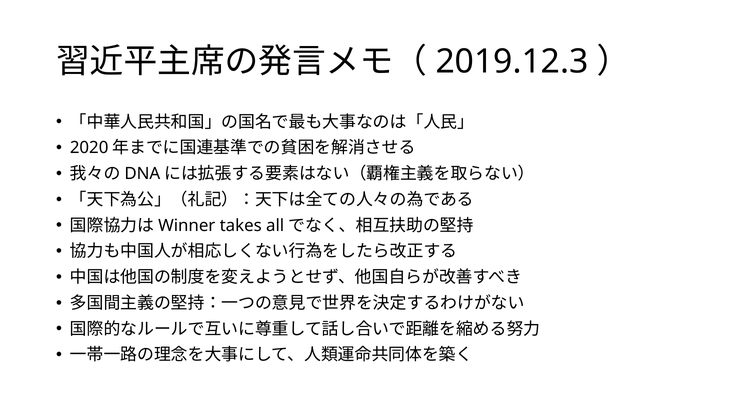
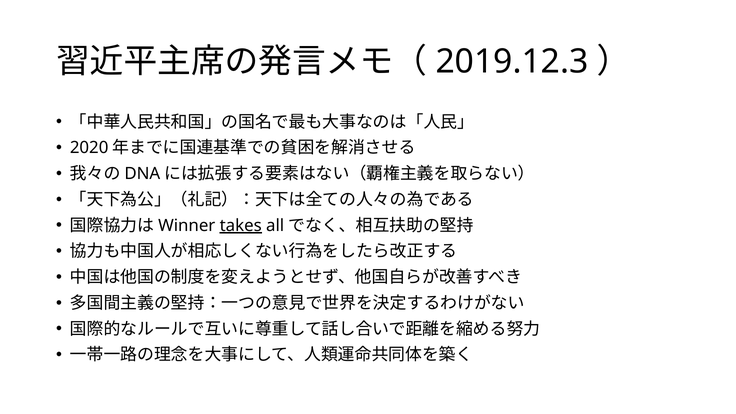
takes underline: none -> present (241, 225)
